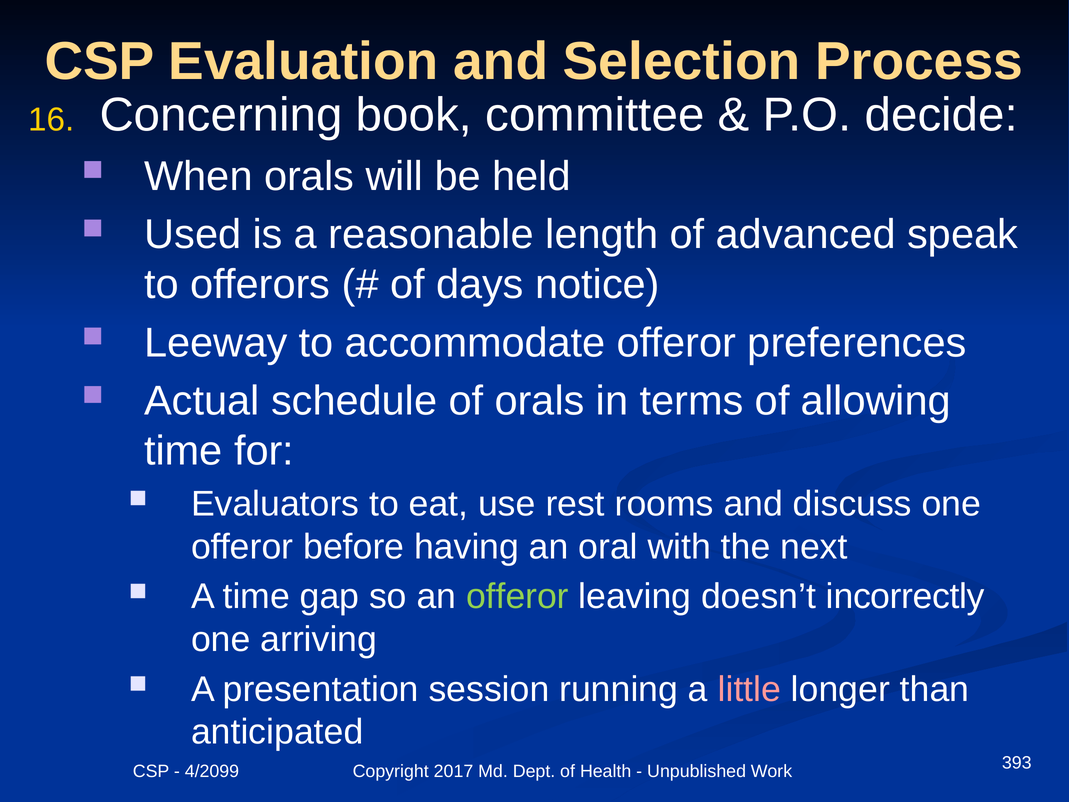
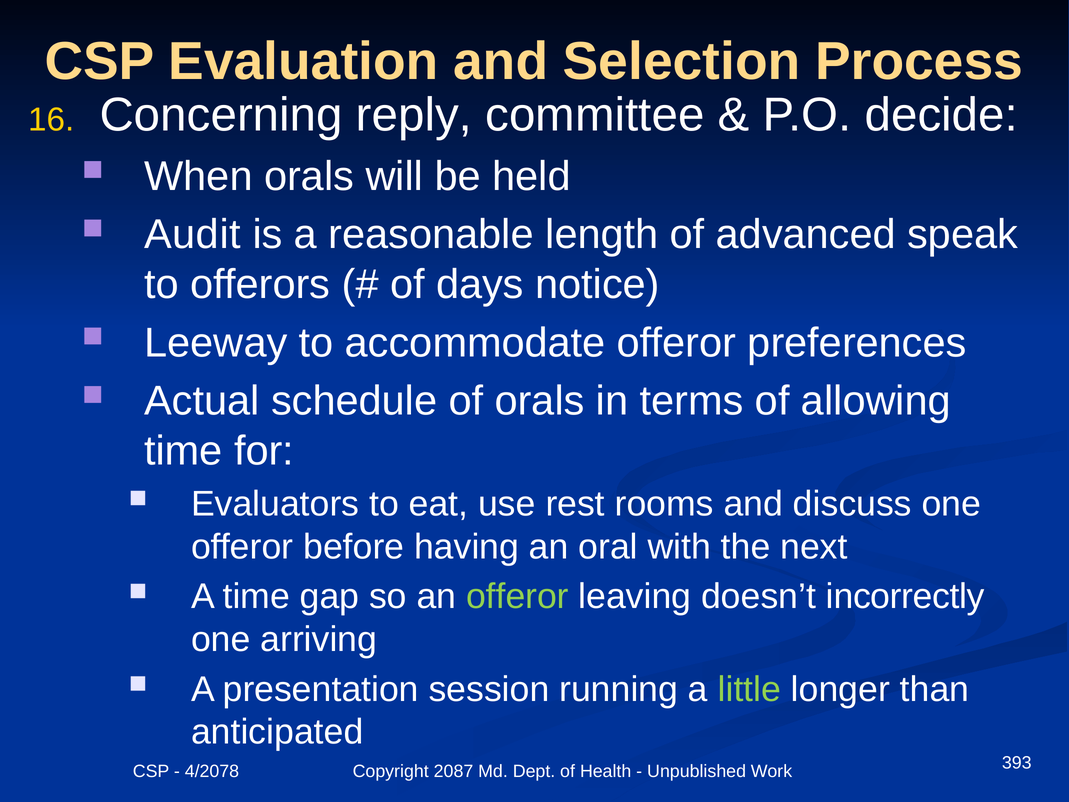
book: book -> reply (414, 115)
Used: Used -> Audit (193, 235)
little colour: pink -> light green (749, 689)
4/2099: 4/2099 -> 4/2078 (212, 771)
2017: 2017 -> 2087 (454, 771)
